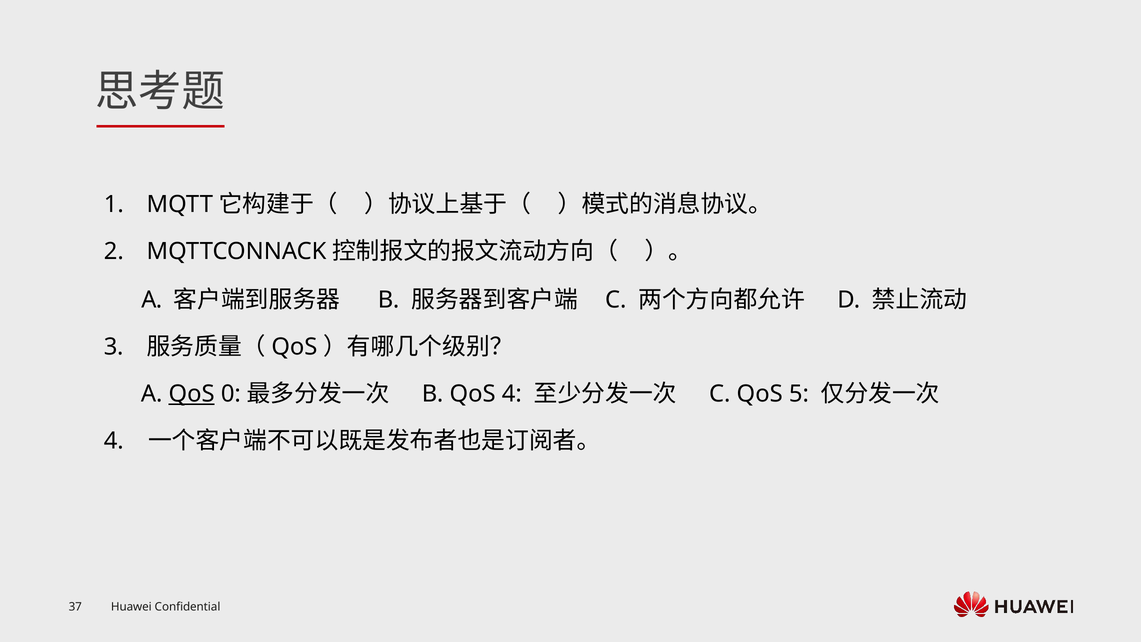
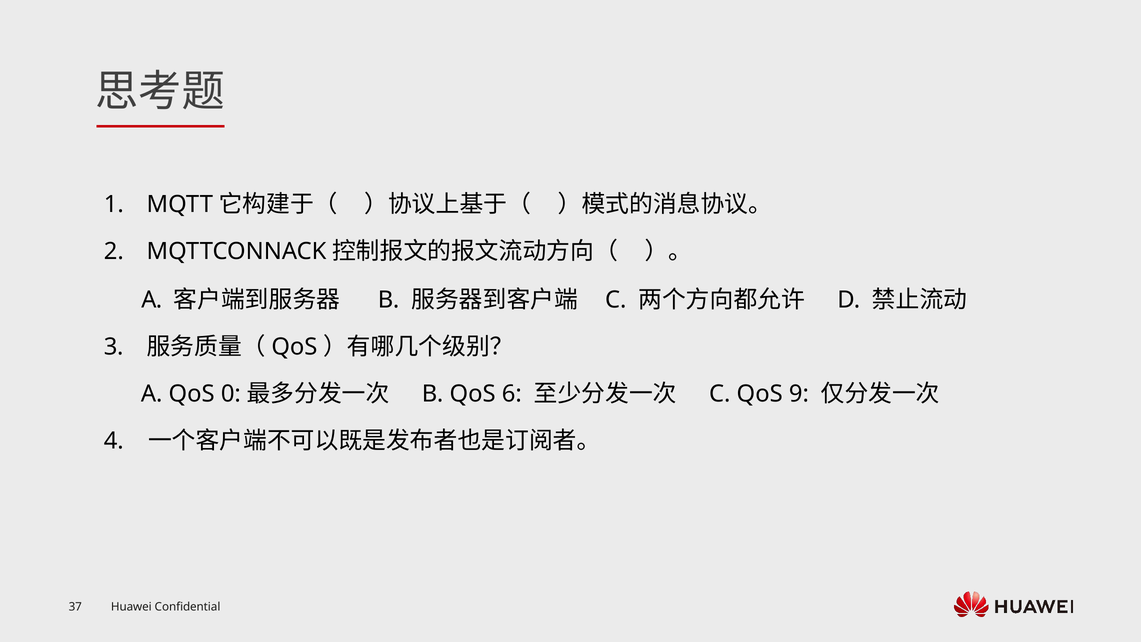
QoS underline: present -> none (192, 394)
QoS 4: 4 -> 6 (512, 394)
5: 5 -> 9 (799, 394)
